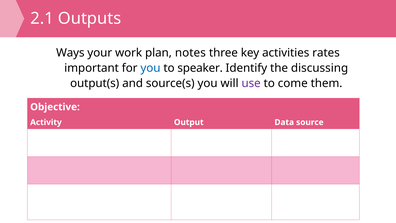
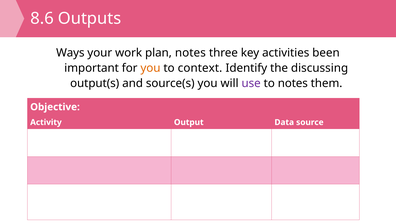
2.1: 2.1 -> 8.6 (42, 18)
rates: rates -> been (326, 53)
you colour: blue -> orange (150, 68)
speaker: speaker -> context (200, 68)
to come: come -> notes (293, 83)
